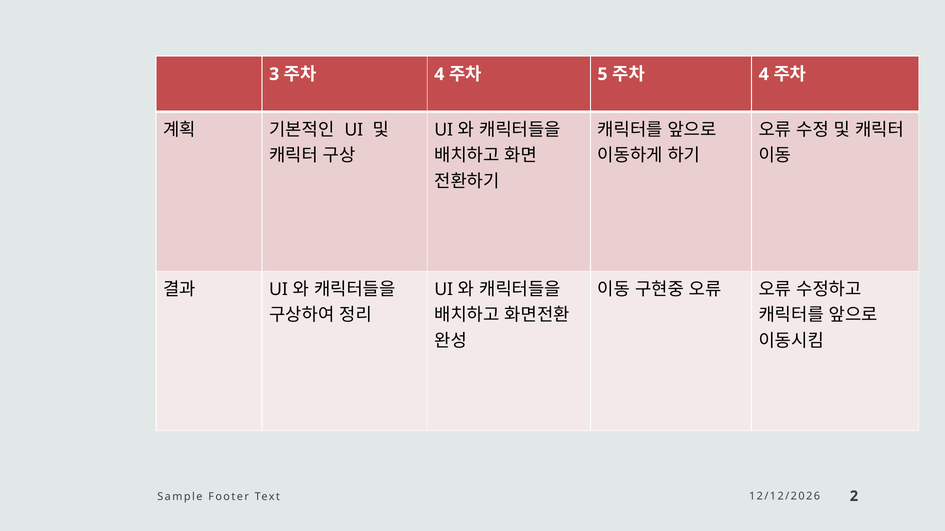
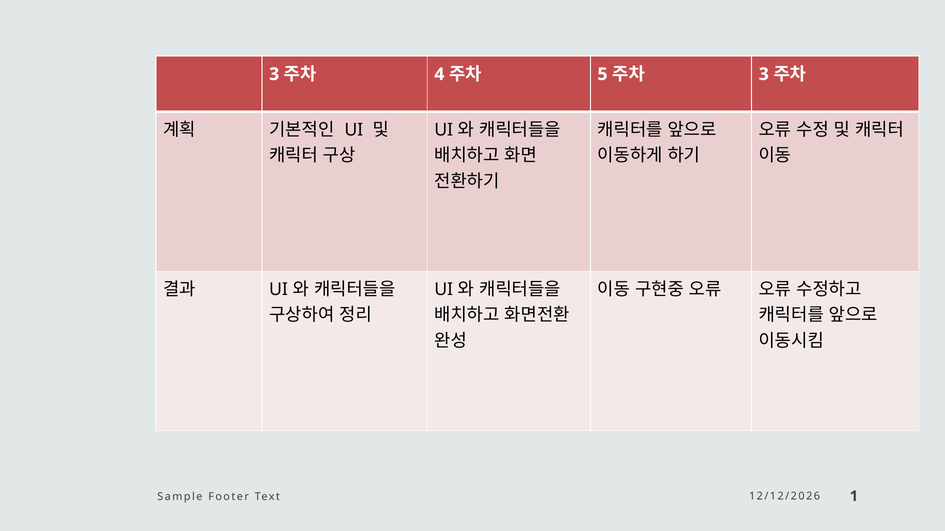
4: 4 -> 3 (764, 74)
2: 2 -> 1 (854, 497)
